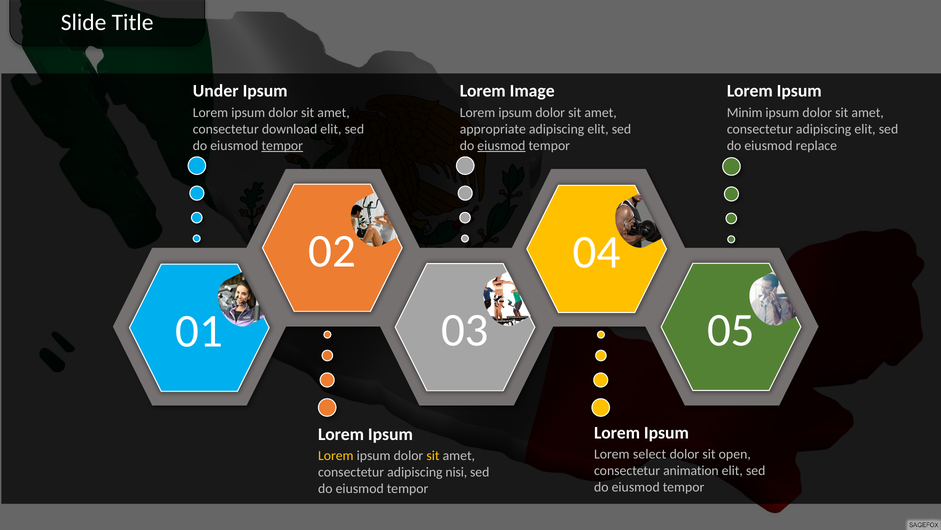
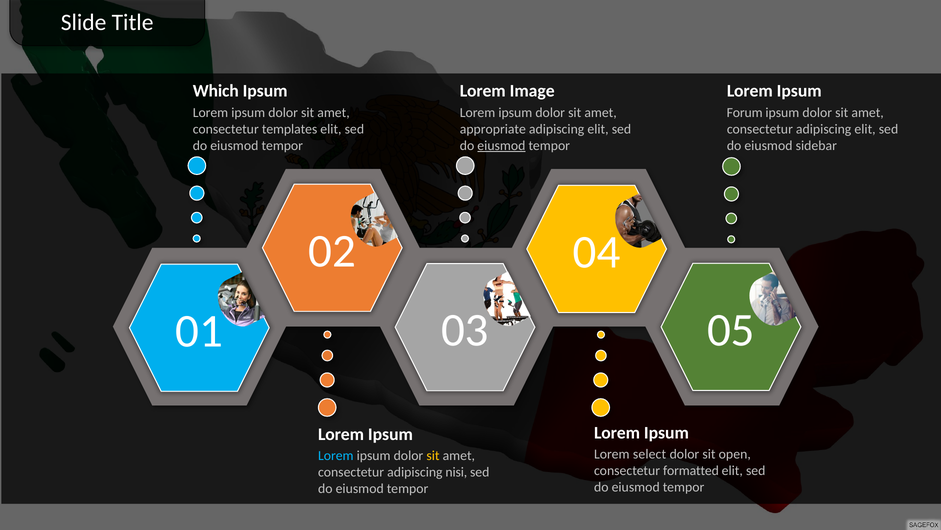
Under: Under -> Which (216, 91)
Minim: Minim -> Forum (745, 112)
download: download -> templates (290, 129)
tempor underline: present -> none (282, 145)
replace: replace -> sidebar (816, 145)
Lorem colour: yellow -> light blue (336, 455)
animation: animation -> formatted (691, 470)
